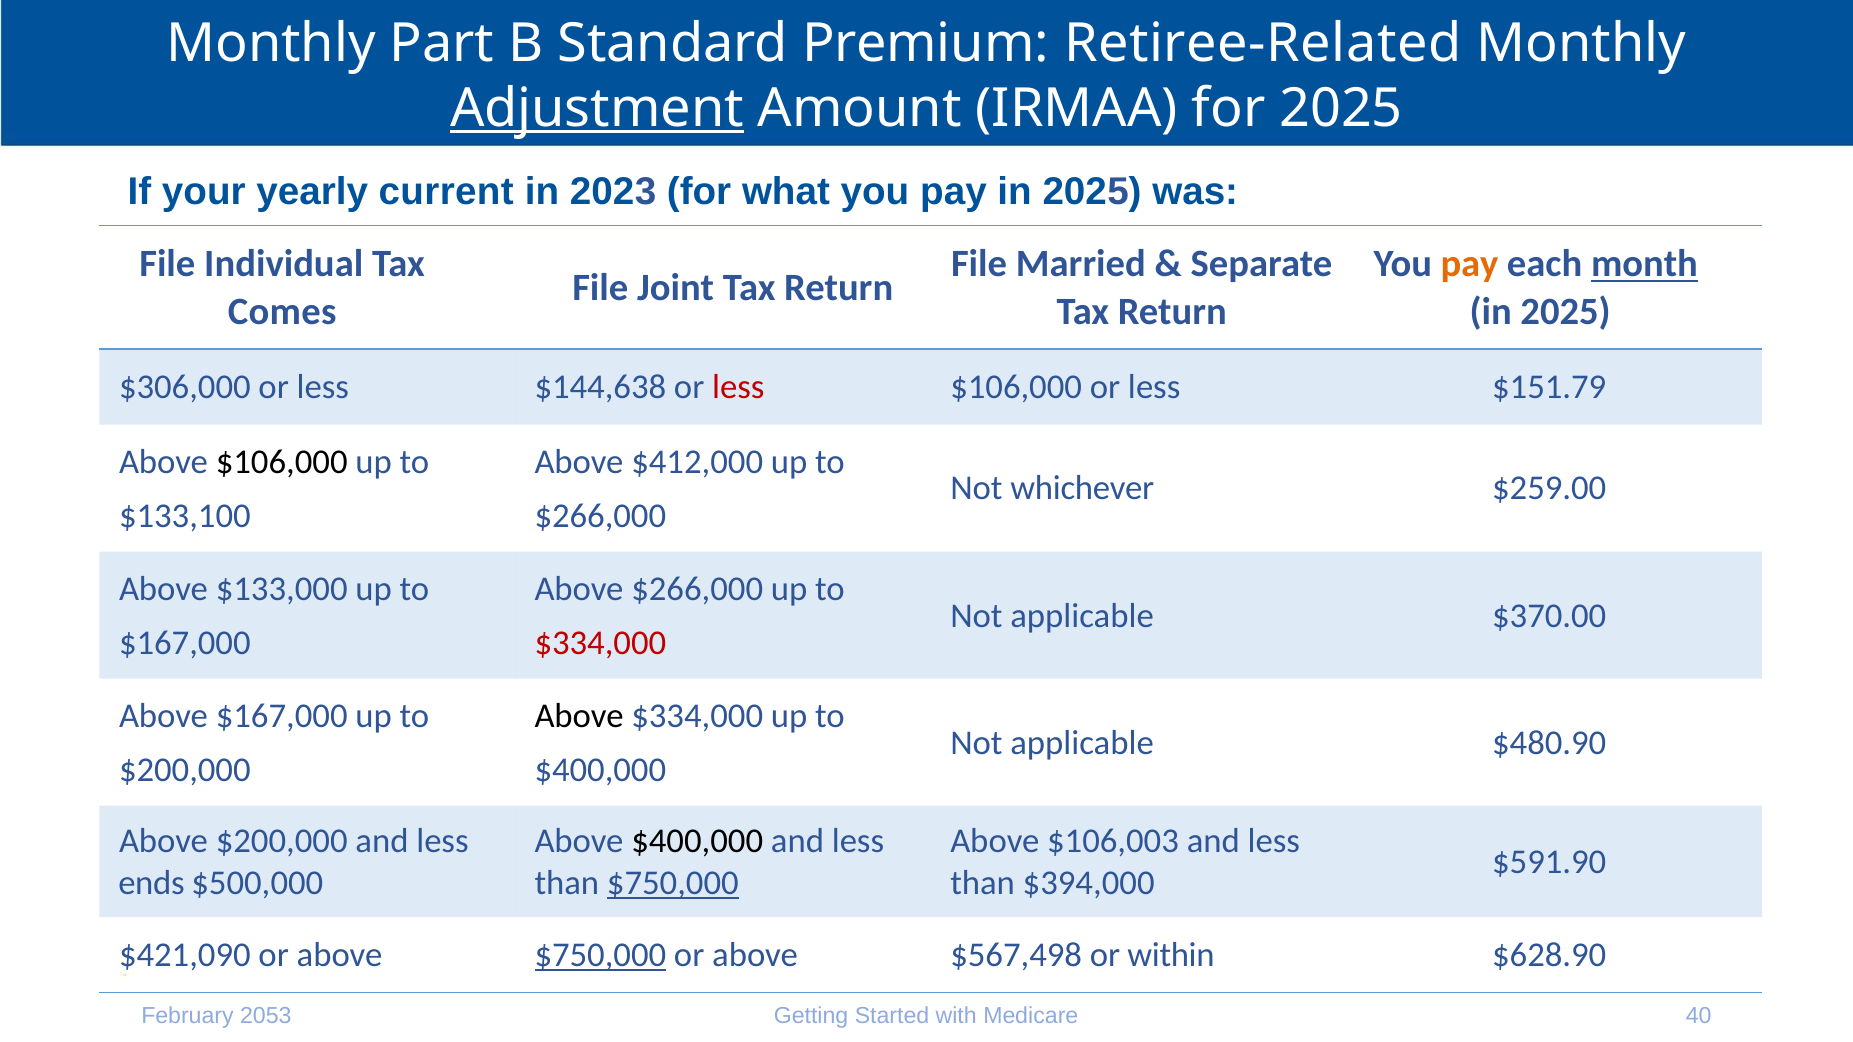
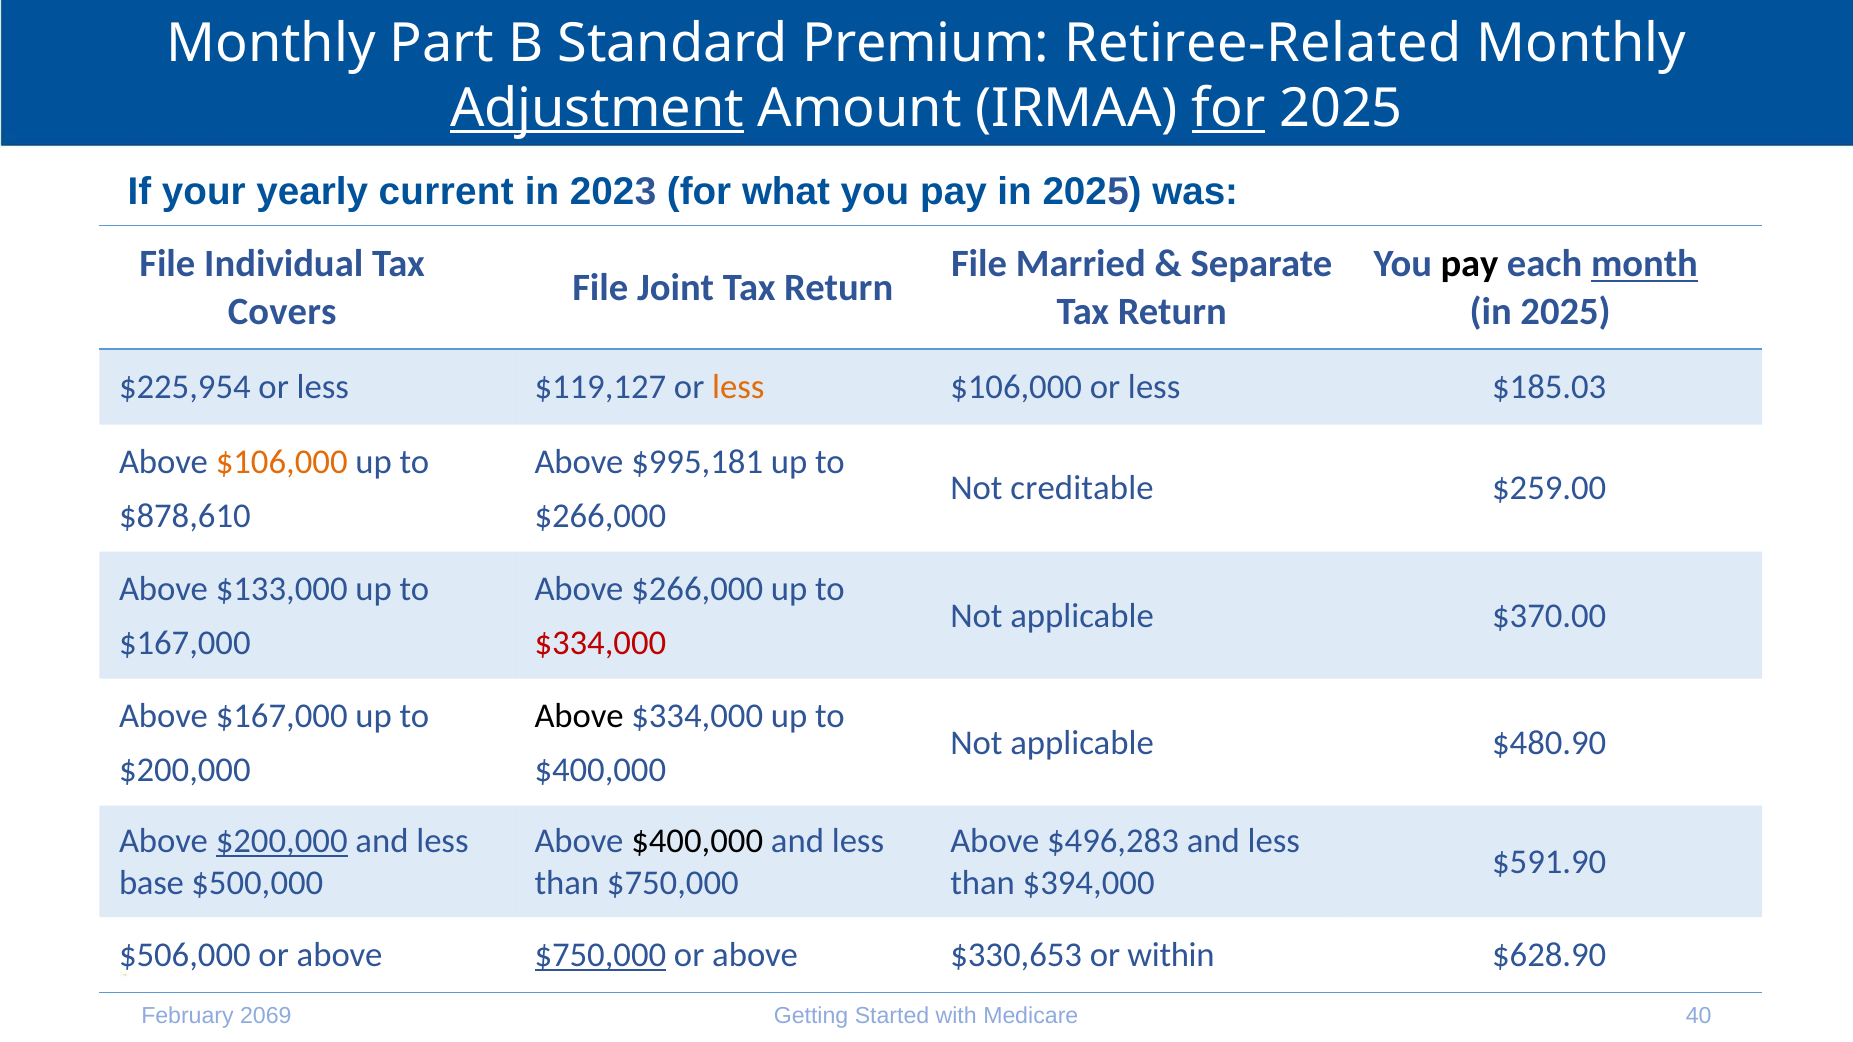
for underline: none -> present (1229, 109)
pay colour: orange -> black (1470, 264)
Comes: Comes -> Covers (282, 311)
$306,000: $306,000 -> $225,954 (185, 387)
$144,638: $144,638 -> $119,127 (600, 387)
less colour: red -> orange (738, 387)
$151.79: $151.79 -> $185.03 (1549, 387)
$106,000 colour: black -> orange (282, 462)
$412,000: $412,000 -> $995,181 (697, 462)
whichever: whichever -> creditable (1082, 489)
$133,100: $133,100 -> $878,610 (185, 516)
$200,000 underline: none -> present (282, 841)
$106,003: $106,003 -> $496,283 (1113, 841)
ends: ends -> base (151, 883)
$750,000 underline: present -> none (673, 883)
$421,090: $421,090 -> $506,000 (185, 956)
$567,498: $567,498 -> $330,653 (1016, 956)
2053: 2053 -> 2069 (266, 1016)
